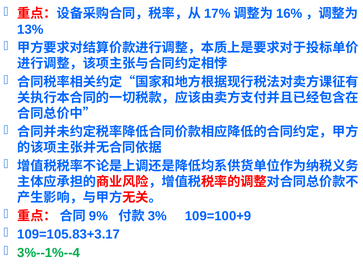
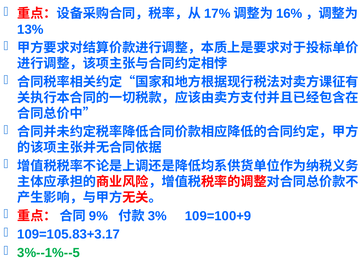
3%--1%--4: 3%--1%--4 -> 3%--1%--5 (49, 252)
